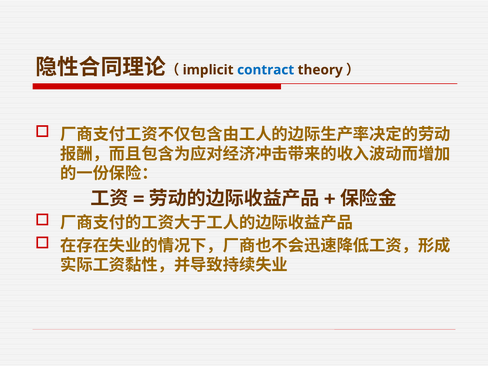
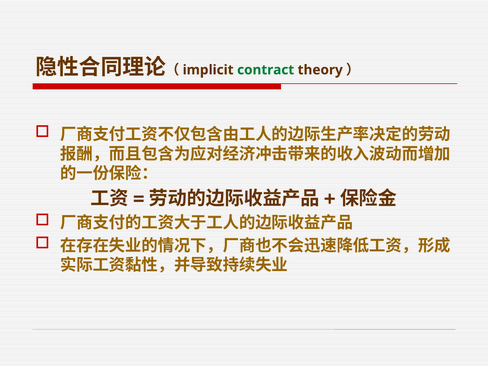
contract colour: blue -> green (266, 70)
